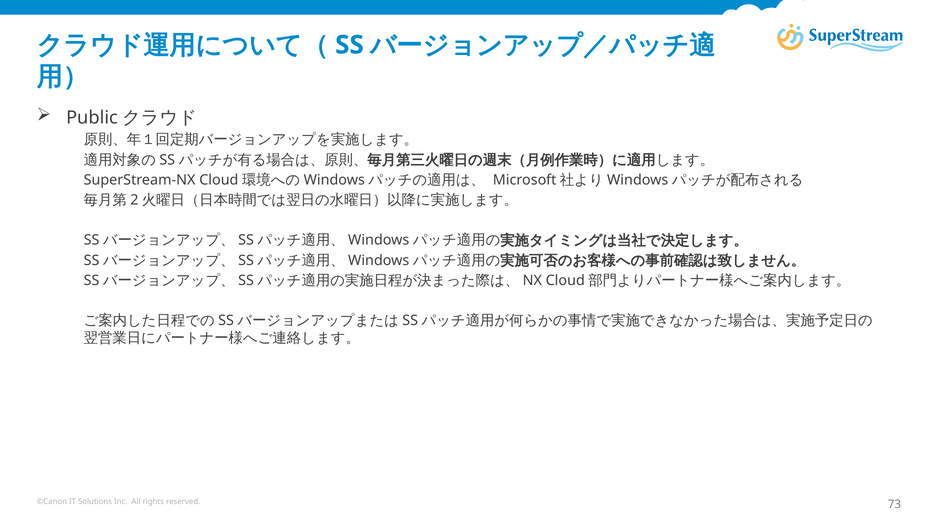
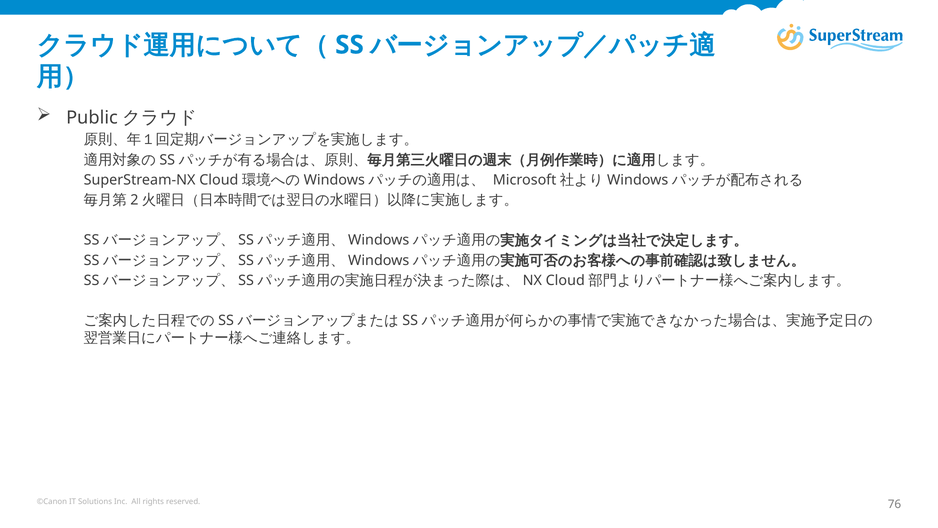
73: 73 -> 76 (894, 504)
